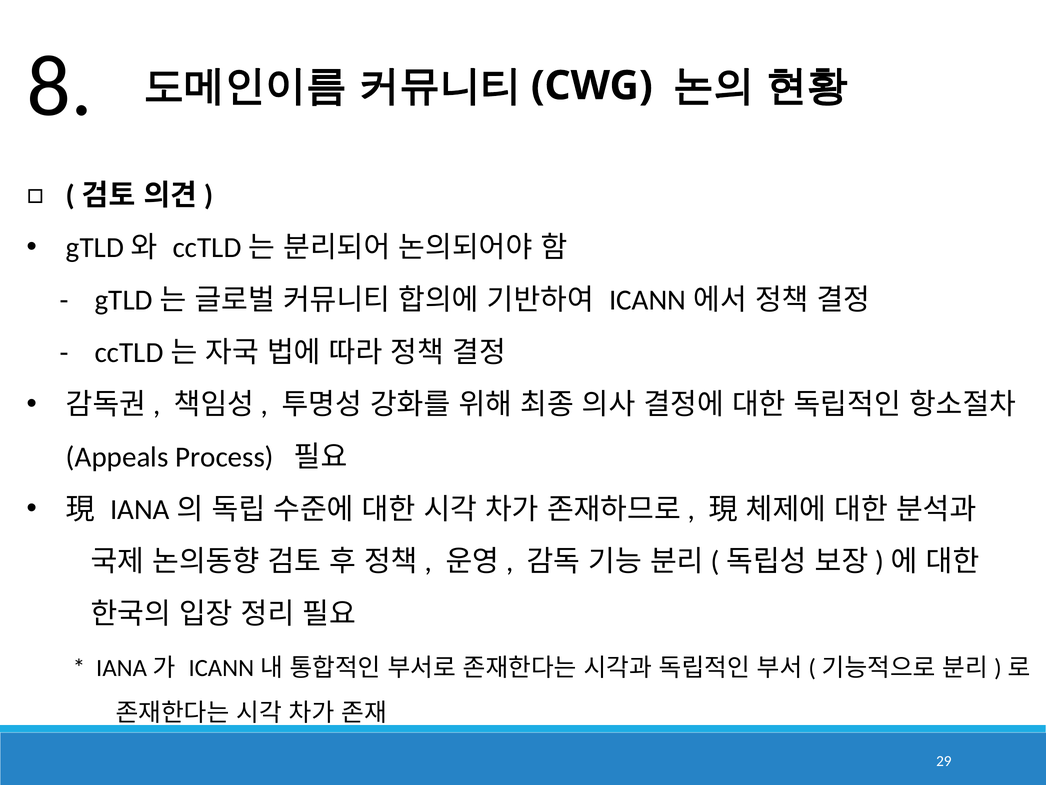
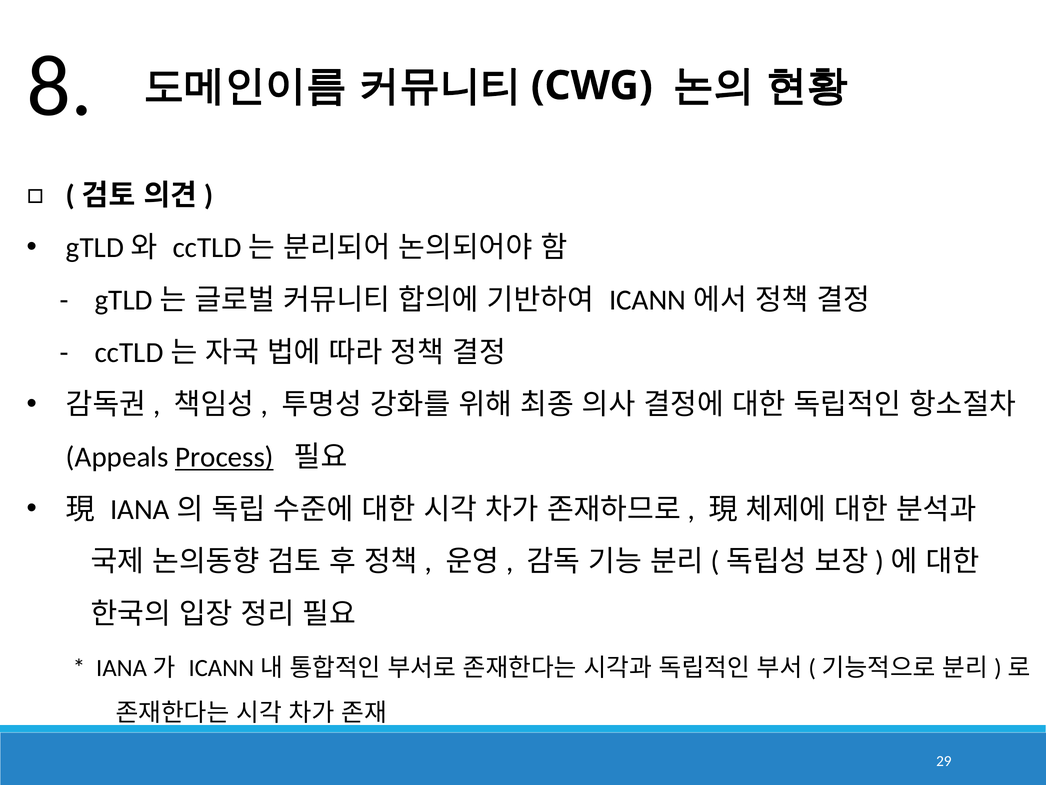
Process underline: none -> present (224, 457)
